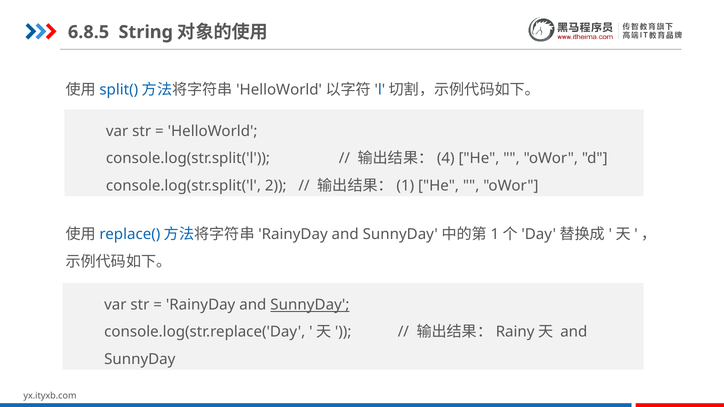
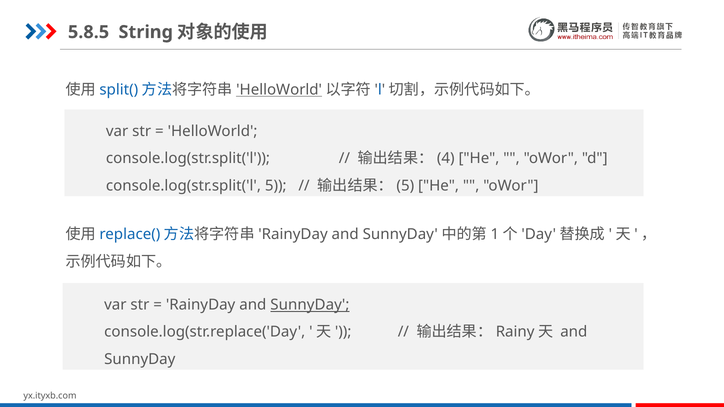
6.8.5: 6.8.5 -> 5.8.5 (89, 32)
HelloWorld underline: none -> present (279, 90)
console.log(str.split('l 2: 2 -> 5 (276, 186)
1: 1 -> 5 (405, 186)
